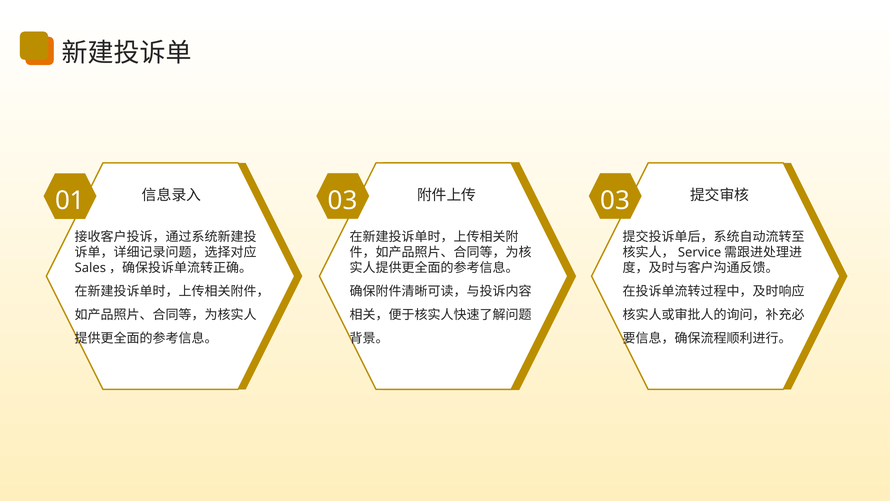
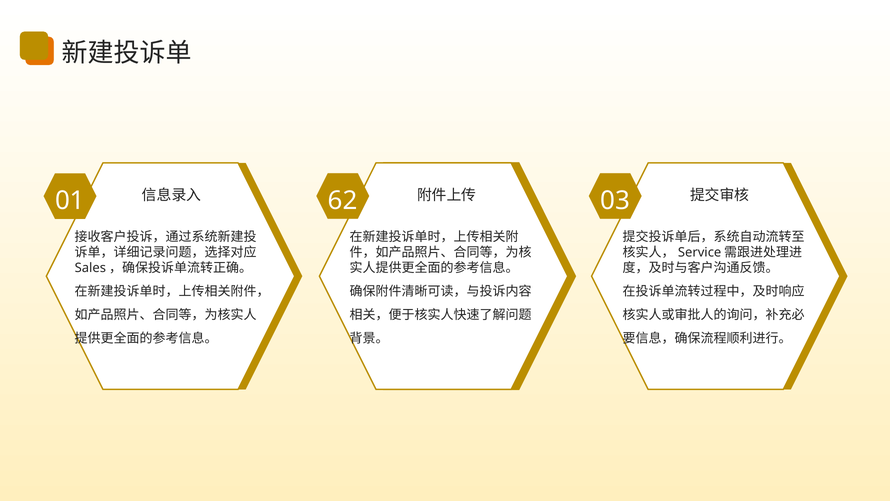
01 03: 03 -> 62 (343, 201)
